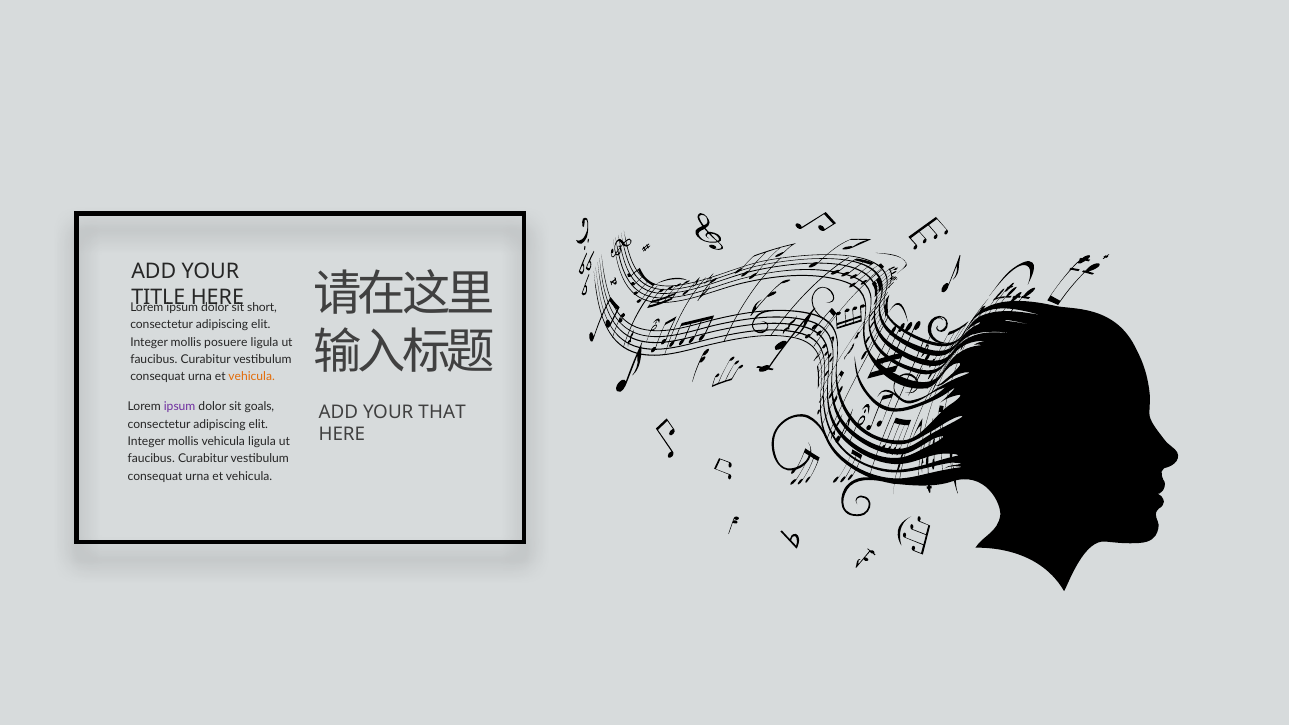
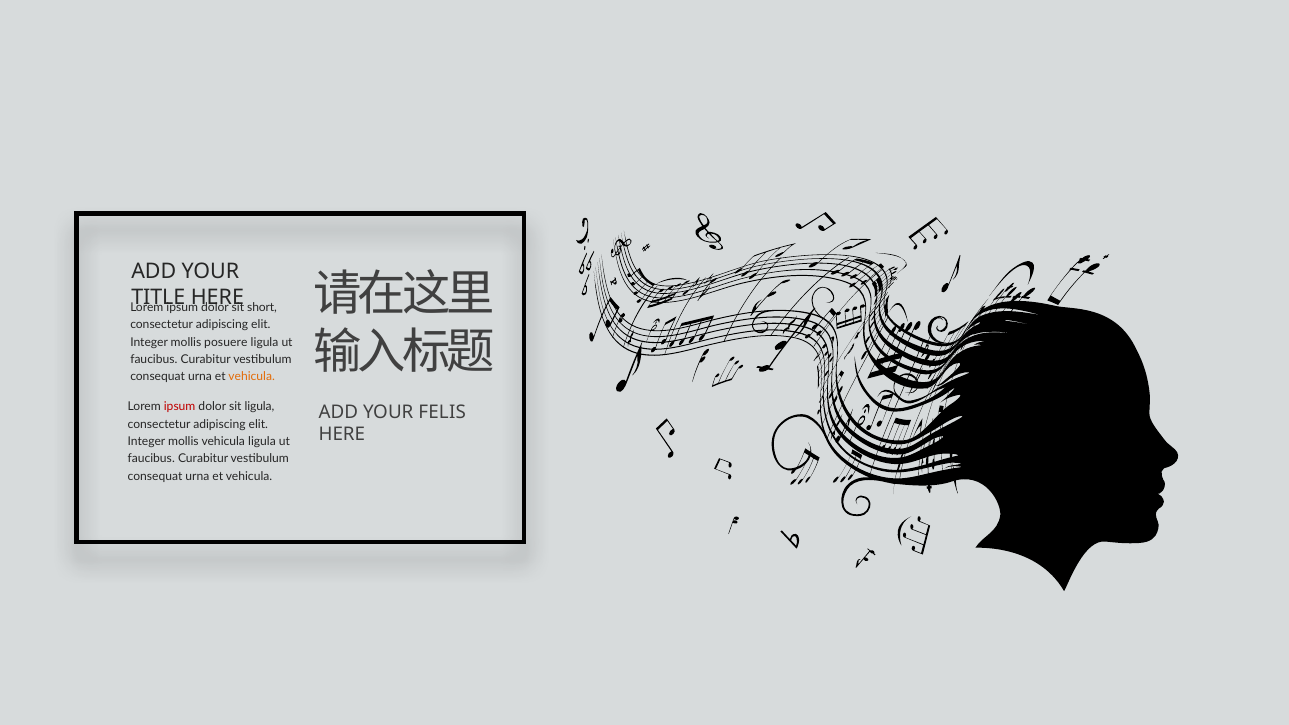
ipsum colour: purple -> red (180, 407)
sit goals: goals -> ligula (259, 407)
THAT: THAT -> FELIS (442, 412)
